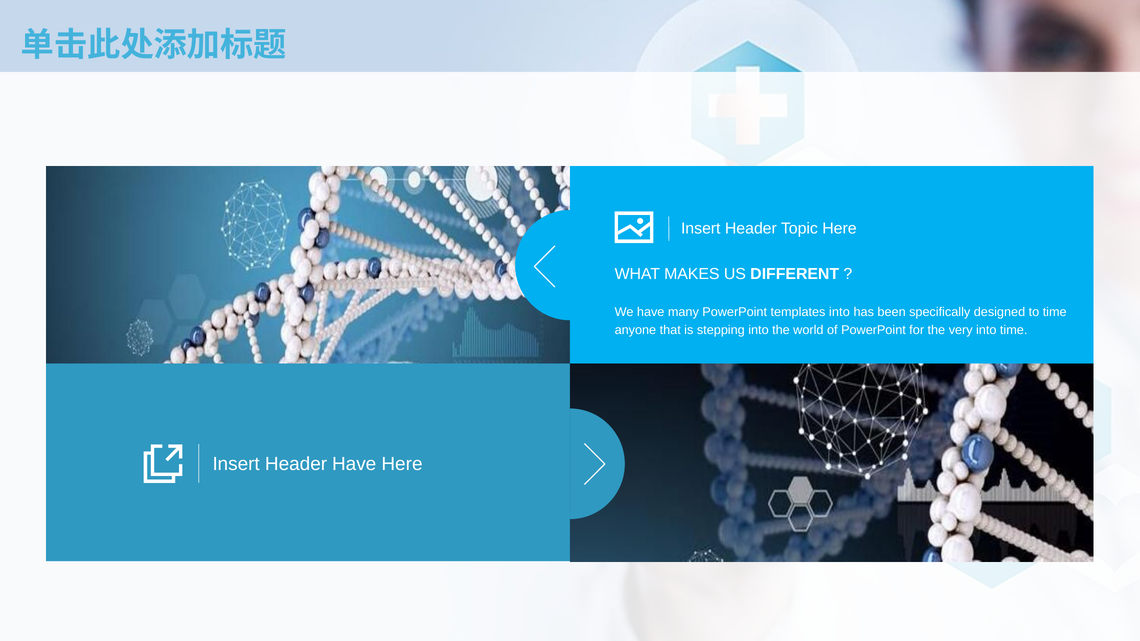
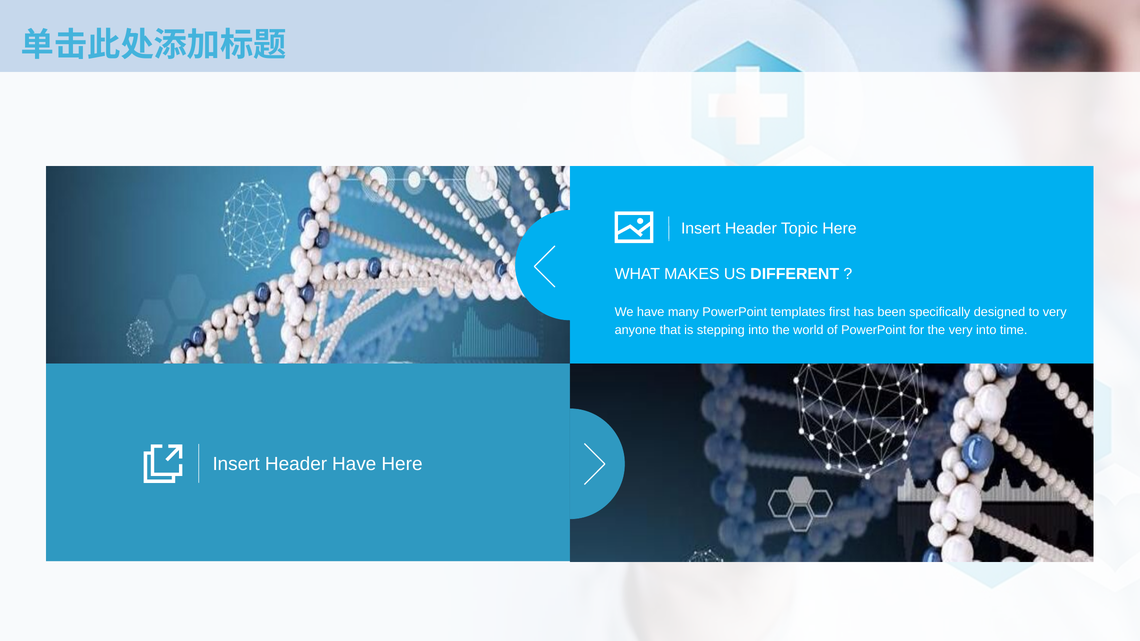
templates into: into -> first (839, 312)
to time: time -> very (1055, 312)
